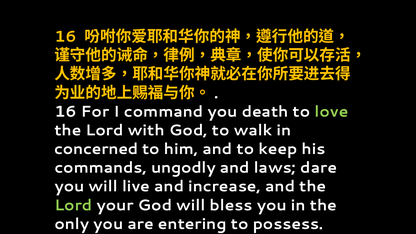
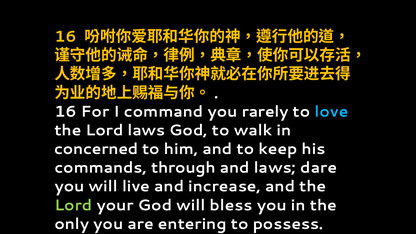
death: death -> rarely (265, 112)
love colour: light green -> light blue (331, 112)
Lord with: with -> laws (146, 130)
ungodly: ungodly -> through (183, 168)
